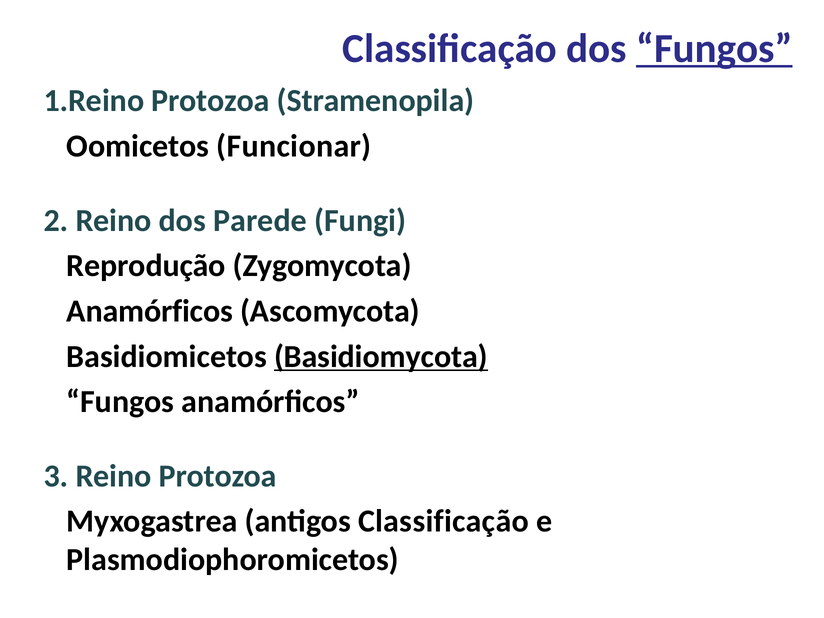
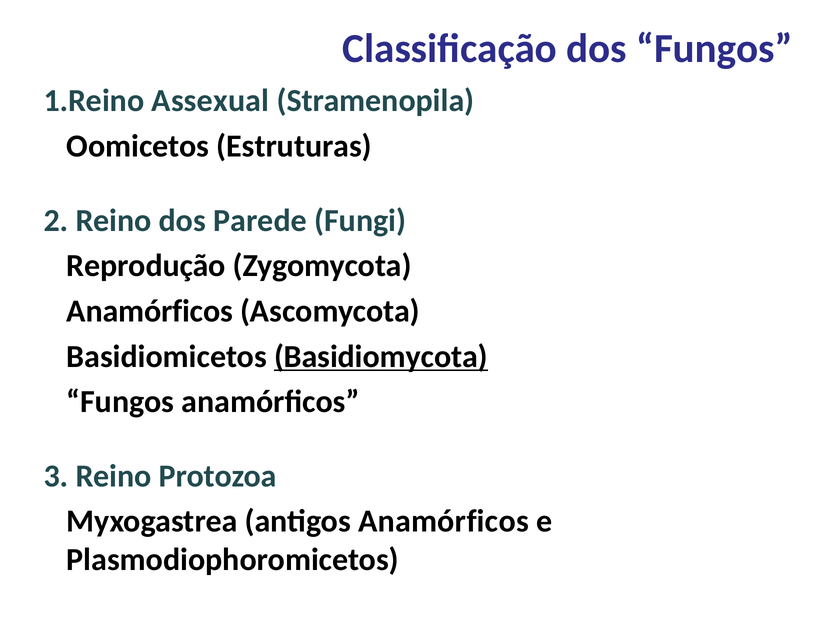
Fungos underline: present -> none (714, 49)
Protozoa: Protozoa -> Assexual (210, 101)
Funcionar: Funcionar -> Estruturas (294, 146)
antigos Classificação: Classificação -> Anamórficos (443, 521)
